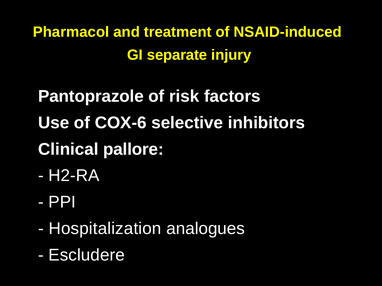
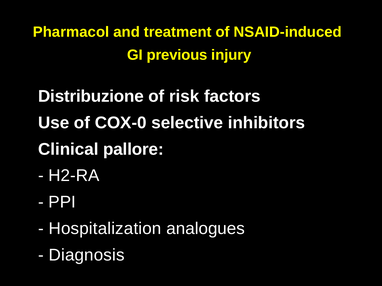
separate: separate -> previous (177, 55)
Pantoprazole: Pantoprazole -> Distribuzione (91, 96)
COX-6: COX-6 -> COX-0 (121, 123)
Escludere: Escludere -> Diagnosis (87, 255)
